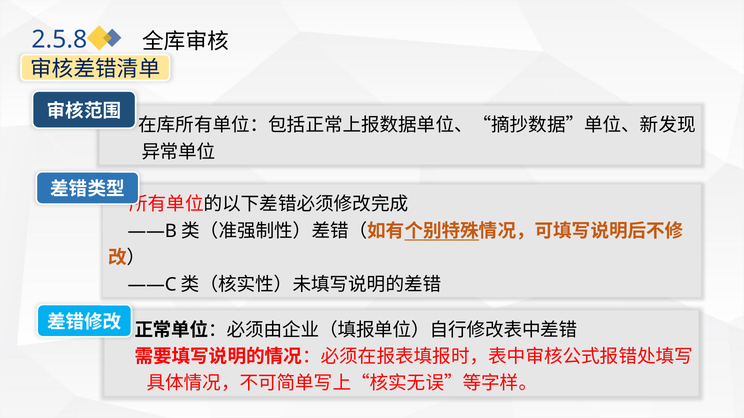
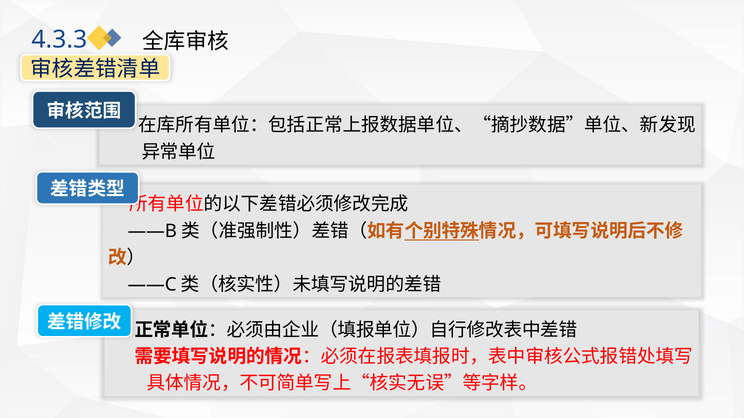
2.5.8: 2.5.8 -> 4.3.3 (59, 40)
